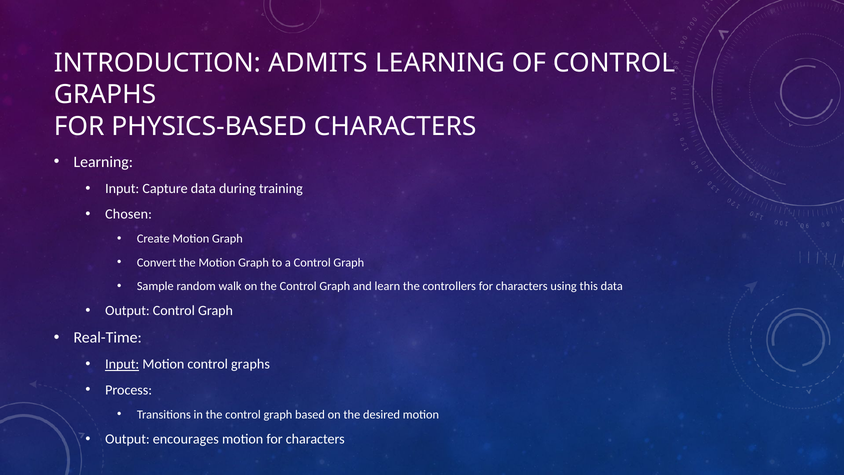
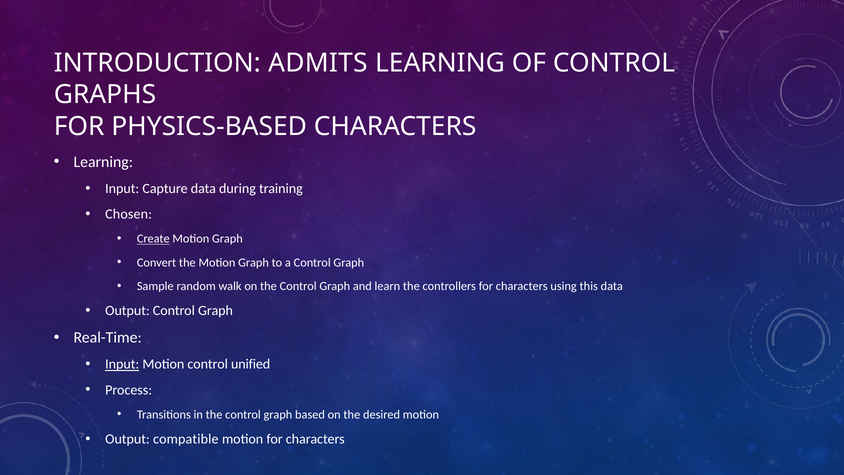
Create underline: none -> present (153, 239)
Motion control graphs: graphs -> unified (251, 364)
encourages: encourages -> compatible (186, 439)
